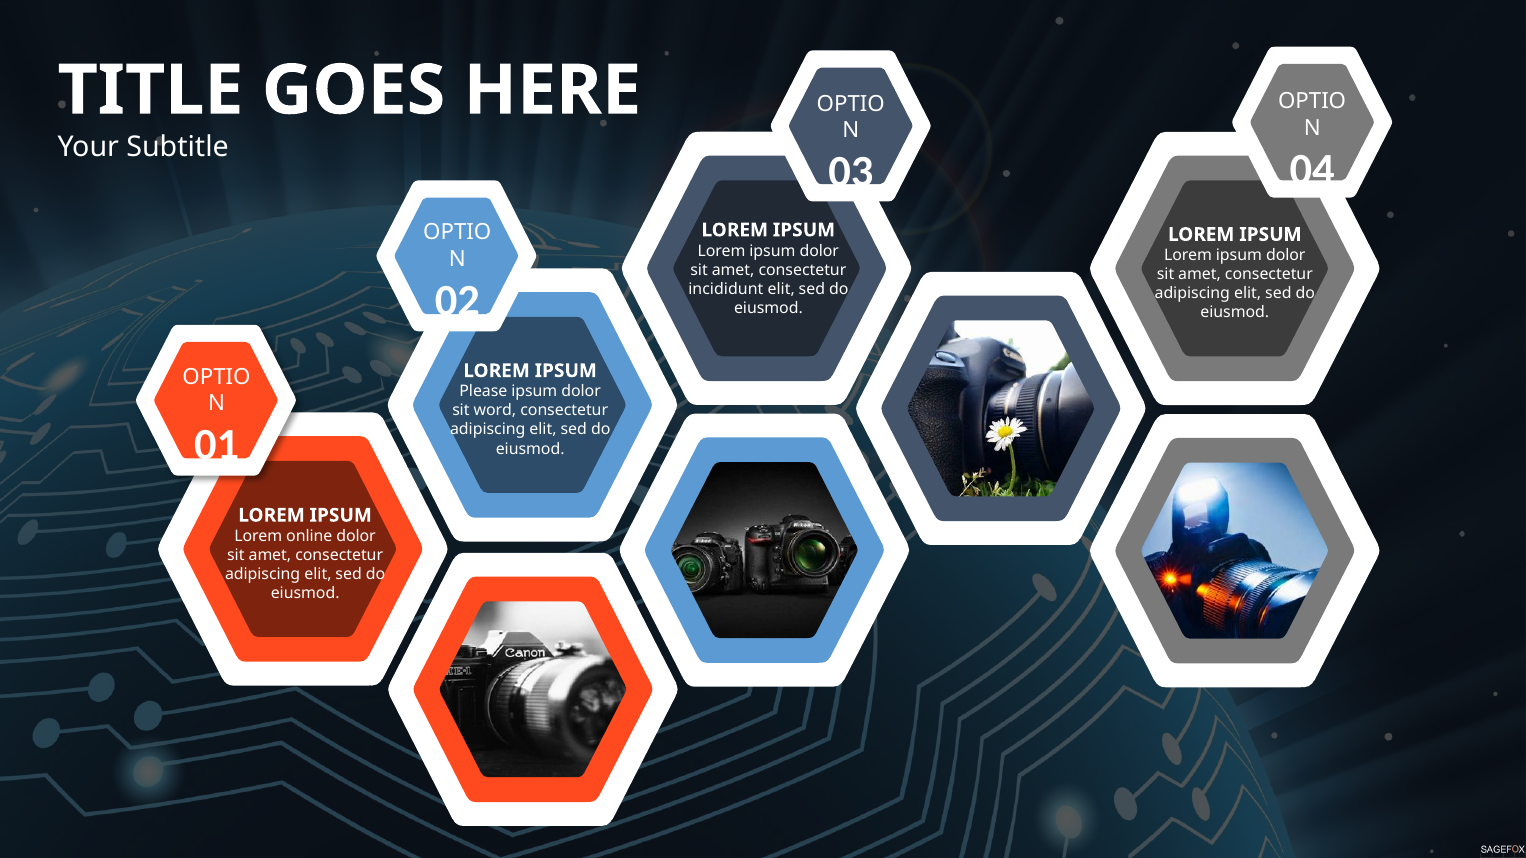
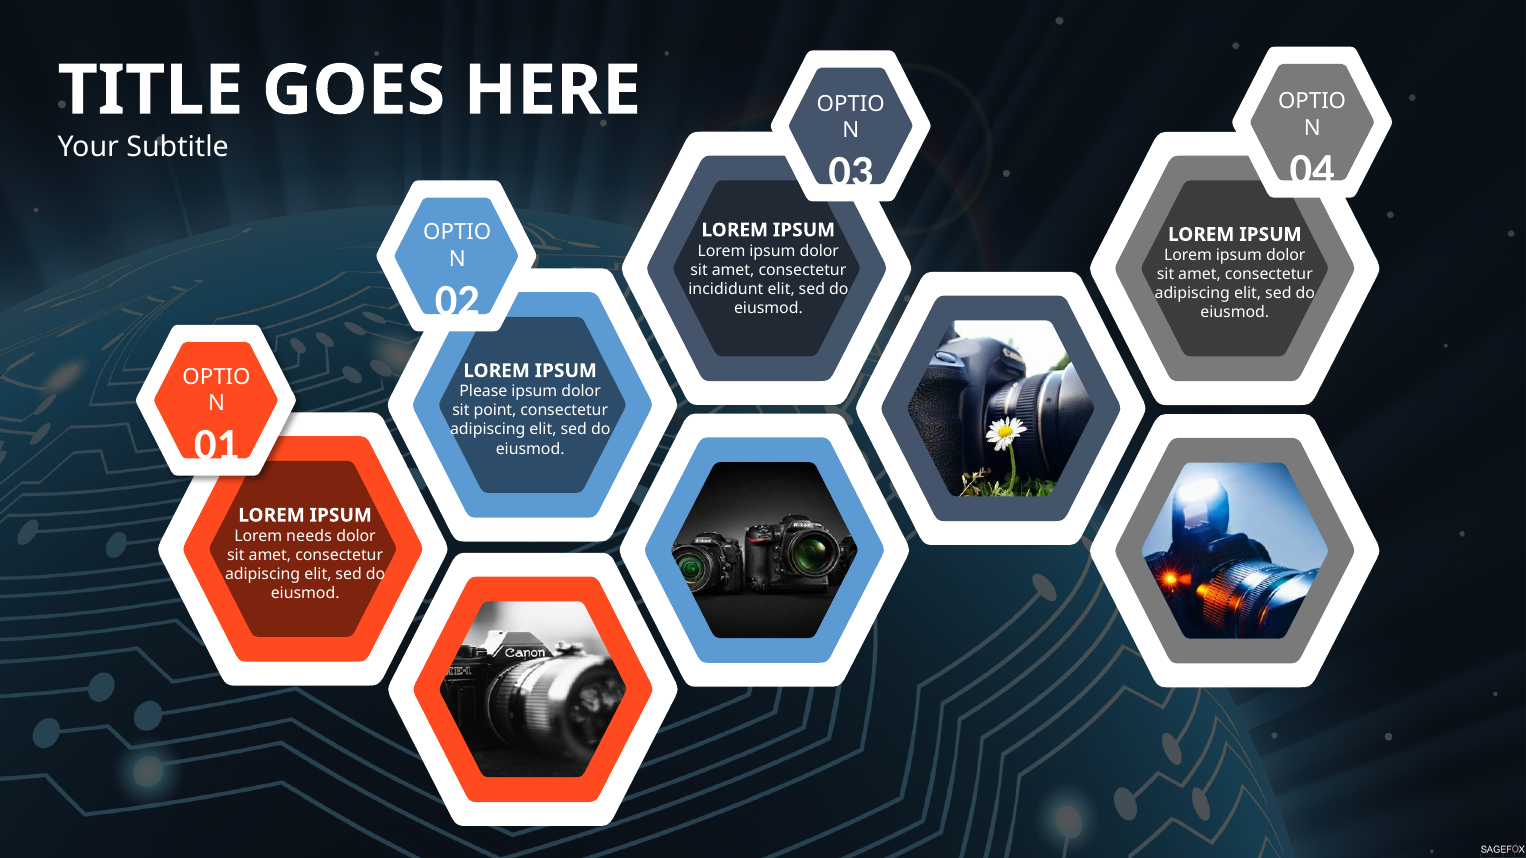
word: word -> point (495, 411)
online: online -> needs (309, 536)
